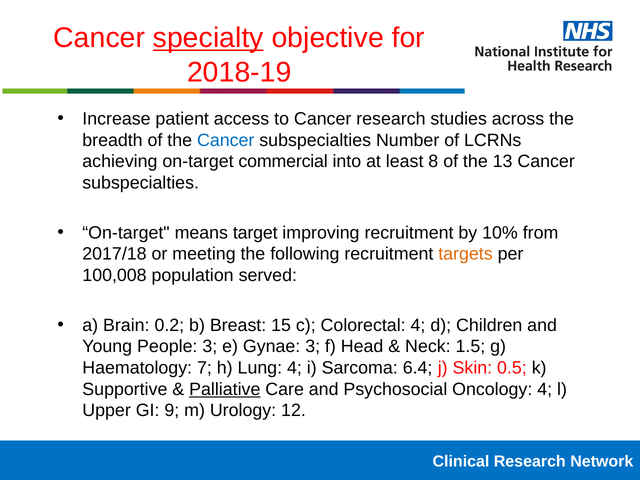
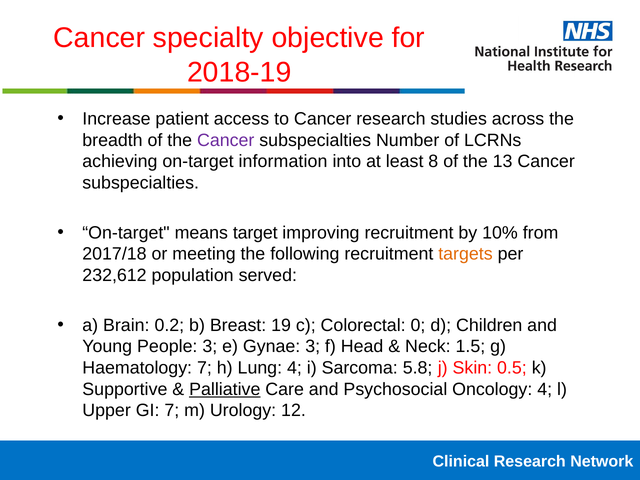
specialty underline: present -> none (208, 38)
Cancer colour: blue -> purple (226, 140)
commercial: commercial -> information (283, 162)
100,008: 100,008 -> 232,612 (114, 275)
15: 15 -> 19 (281, 325)
Colorectal 4: 4 -> 0 (418, 325)
6.4: 6.4 -> 5.8 (418, 368)
GI 9: 9 -> 7 (172, 411)
